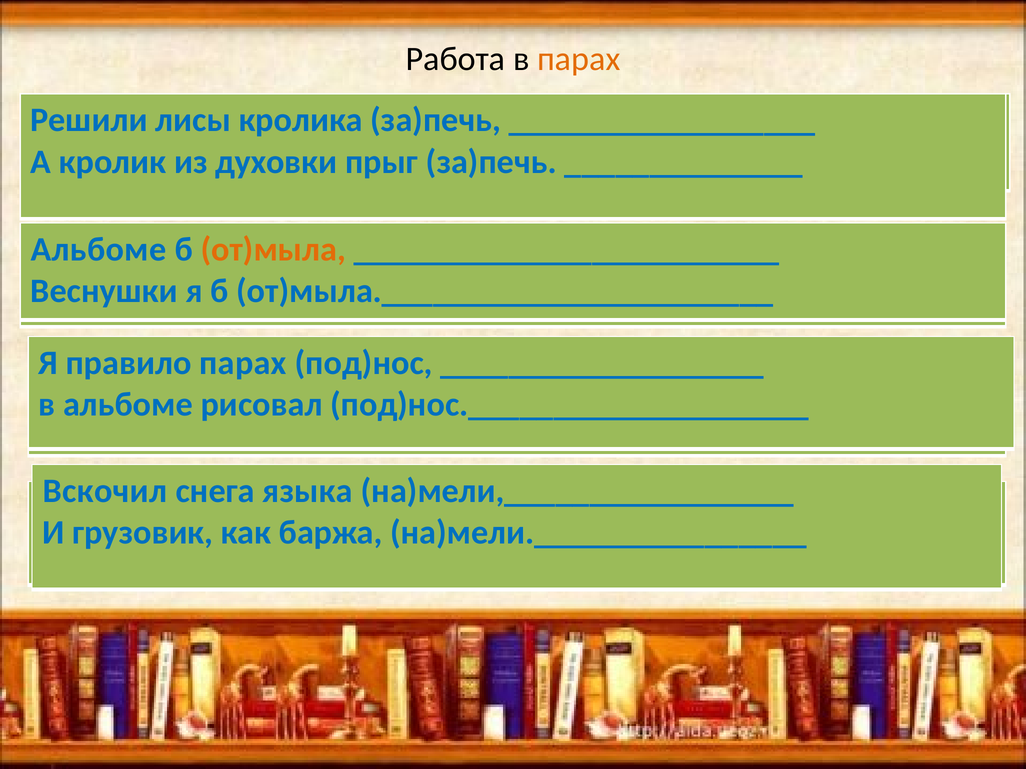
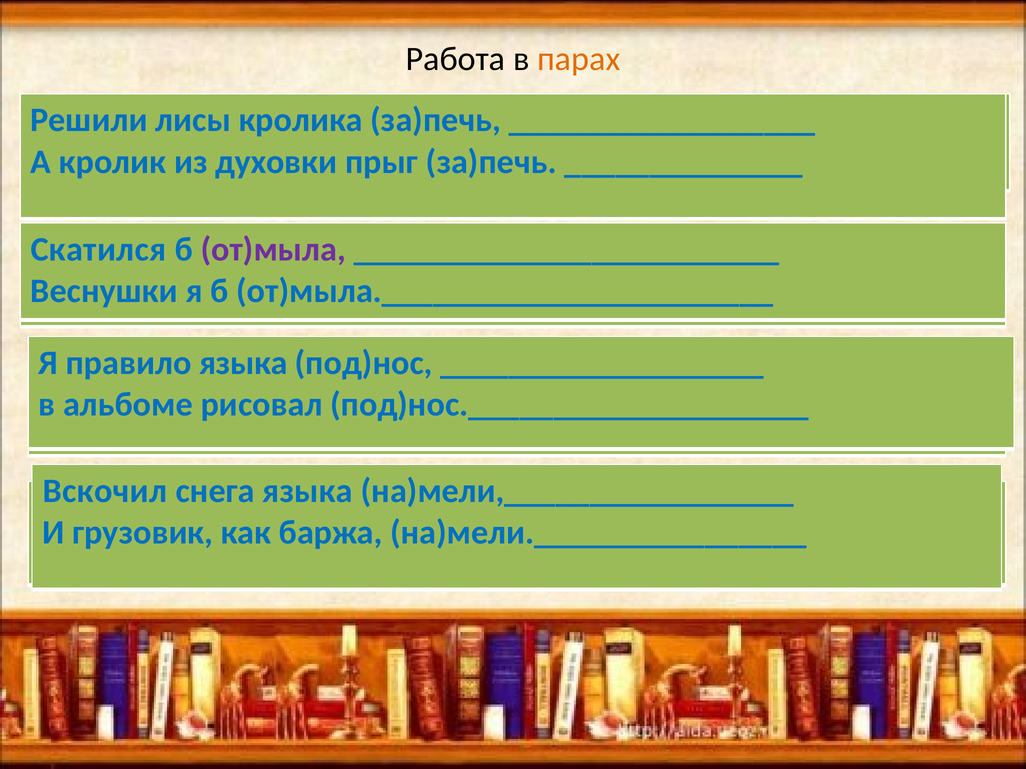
Альбоме: Альбоме -> Скатился (98, 249)
от)мыла colour: orange -> purple (273, 249)
правило парах: парах -> языка (243, 363)
